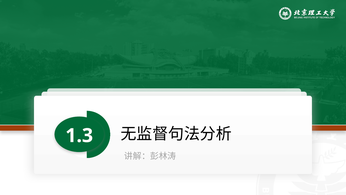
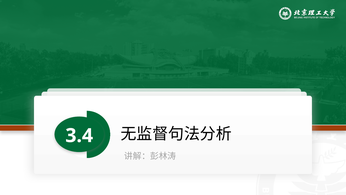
1.3: 1.3 -> 3.4 (79, 135)
